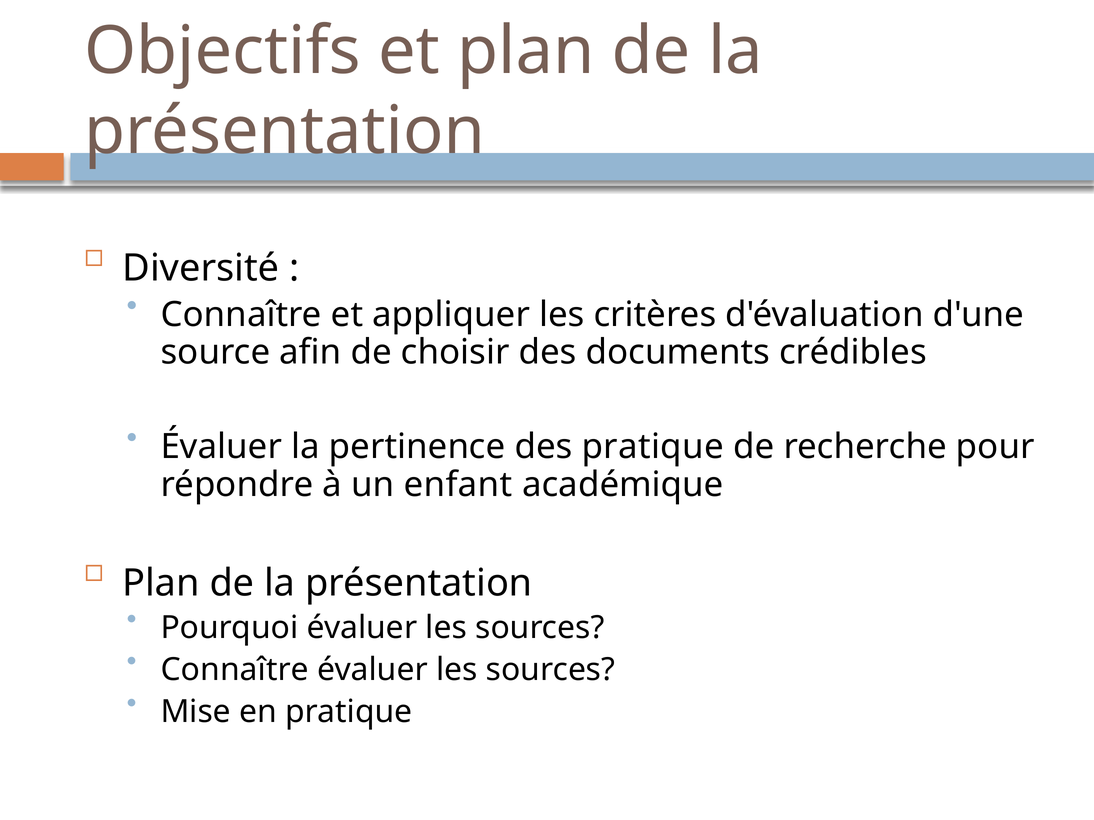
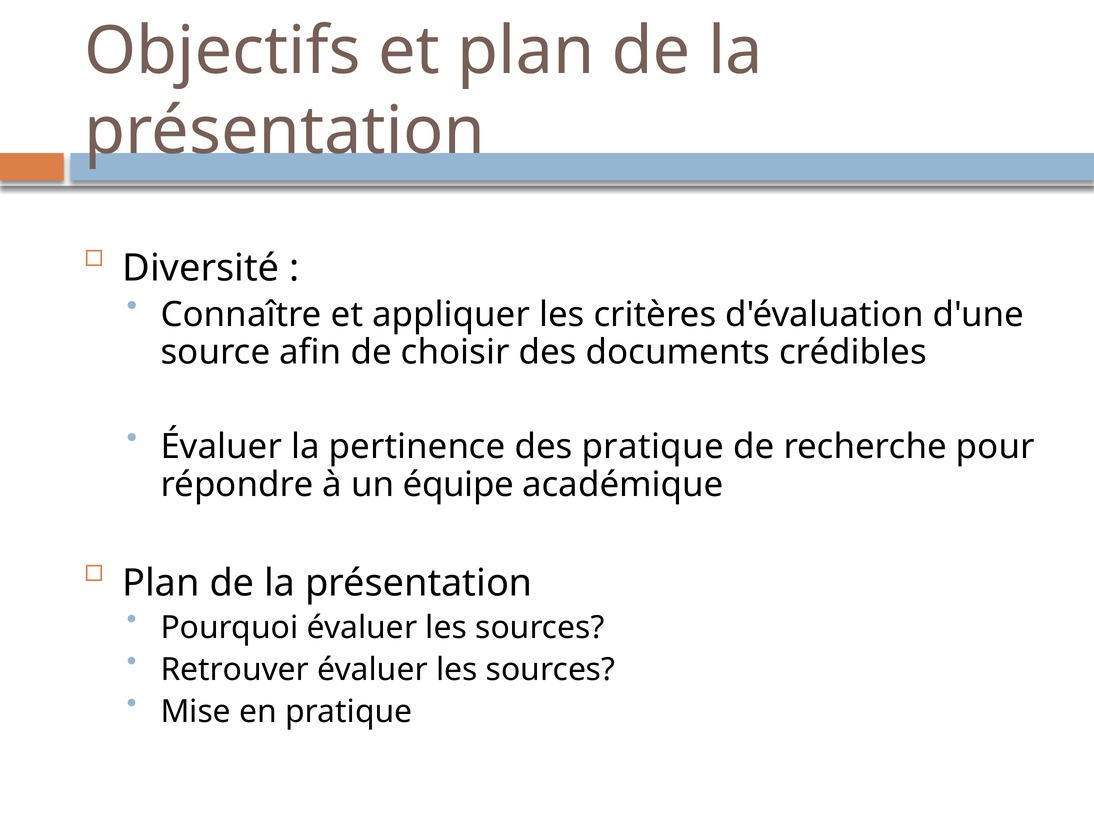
enfant: enfant -> équipe (458, 485)
Connaître: Connaître -> Retrouver (235, 670)
